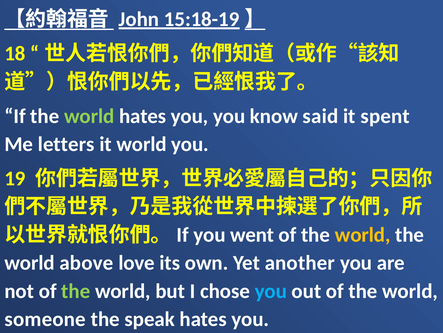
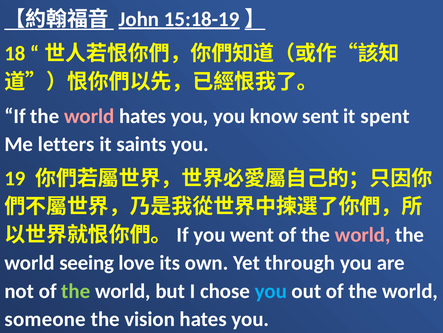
world colour: light green -> pink (89, 116)
said: said -> sent (321, 116)
it world: world -> saints (141, 144)
world colour: yellow -> pink (363, 234)
above: above -> seeing (87, 262)
another: another -> through (300, 262)
speak: speak -> vision (150, 319)
